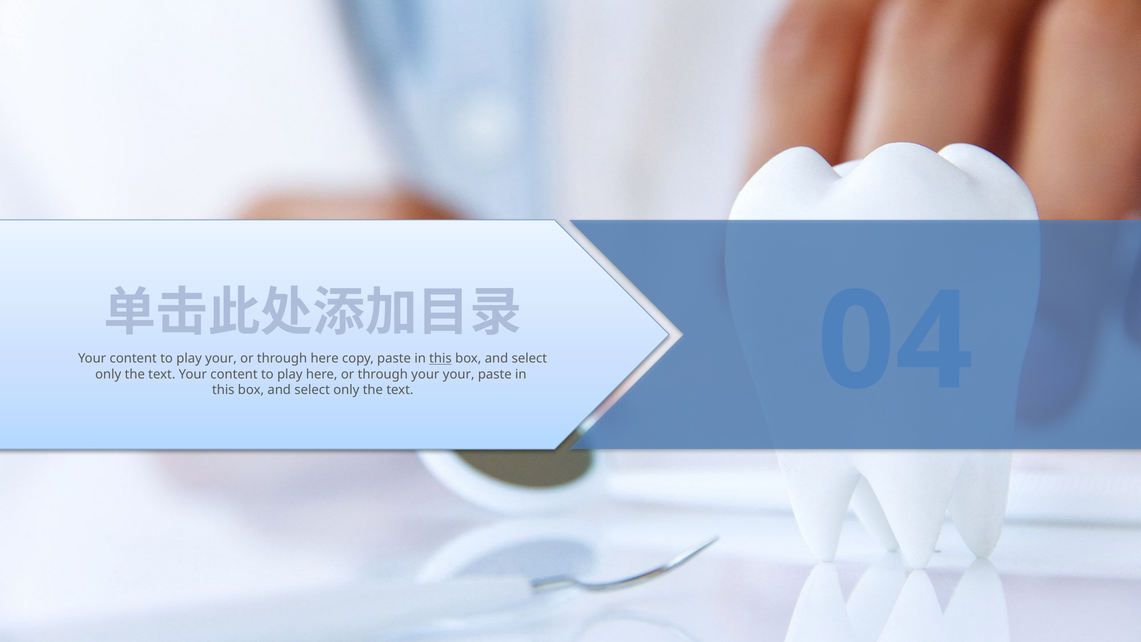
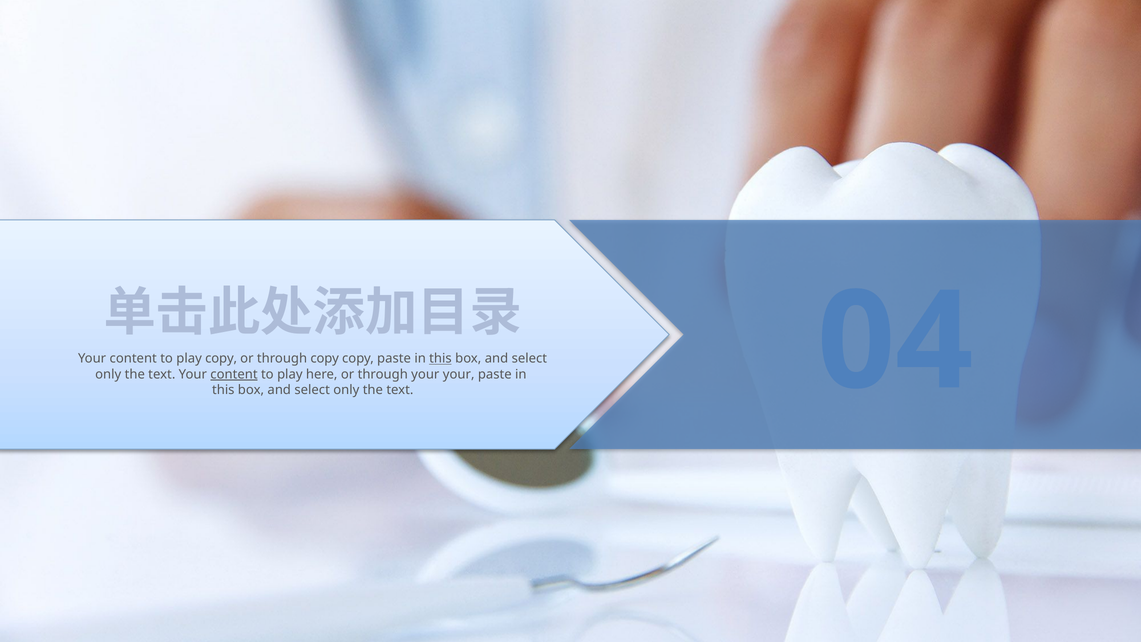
play your: your -> copy (221, 359)
through here: here -> copy (325, 359)
content underline: none -> present (234, 374)
